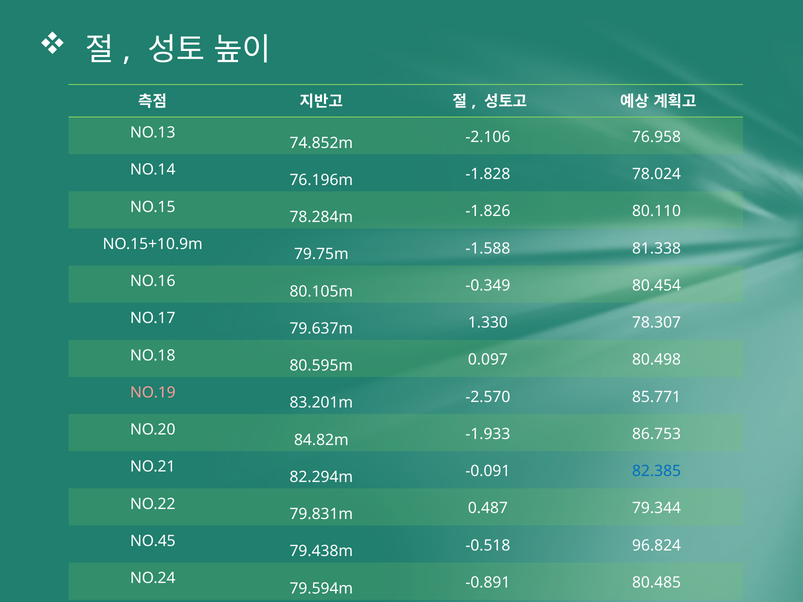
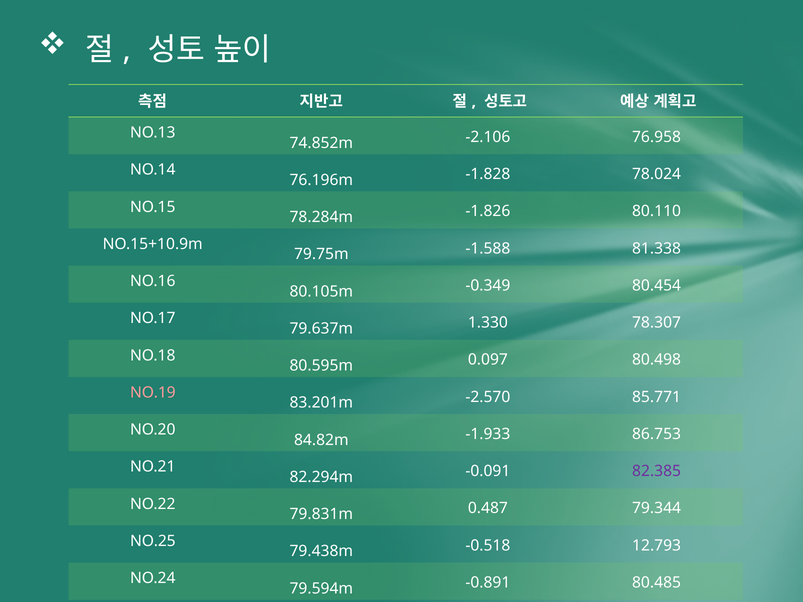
82.385 colour: blue -> purple (657, 471)
NO.45: NO.45 -> NO.25 (153, 541)
96.824: 96.824 -> 12.793 (657, 546)
